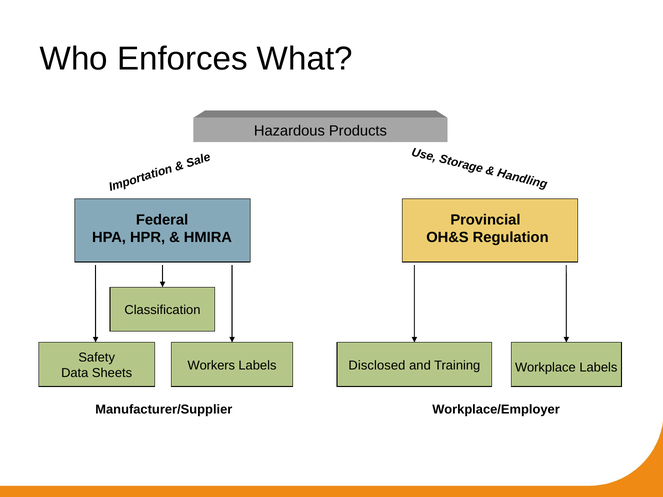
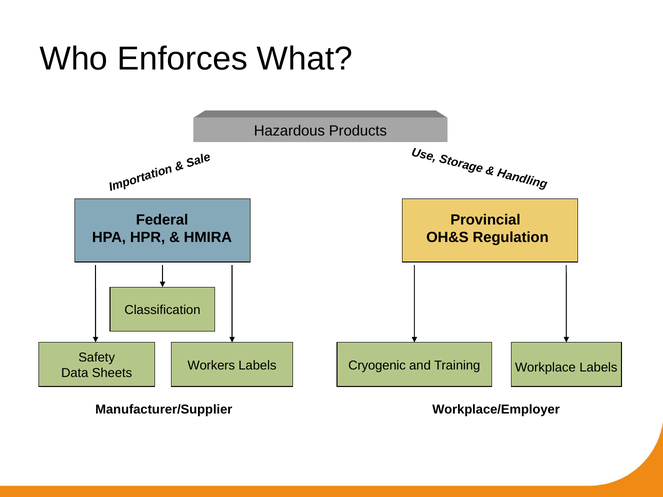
Disclosed: Disclosed -> Cryogenic (377, 365)
